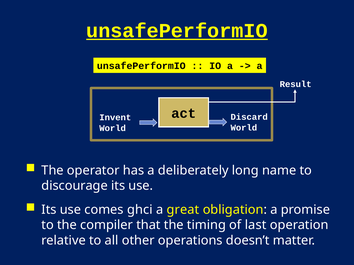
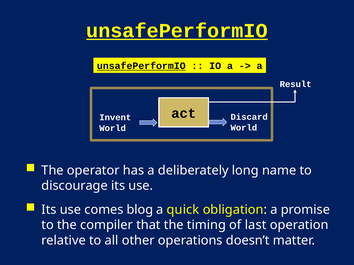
unsafePerformIO underline: none -> present (141, 66)
ghci: ghci -> blog (140, 210)
great: great -> quick (183, 210)
